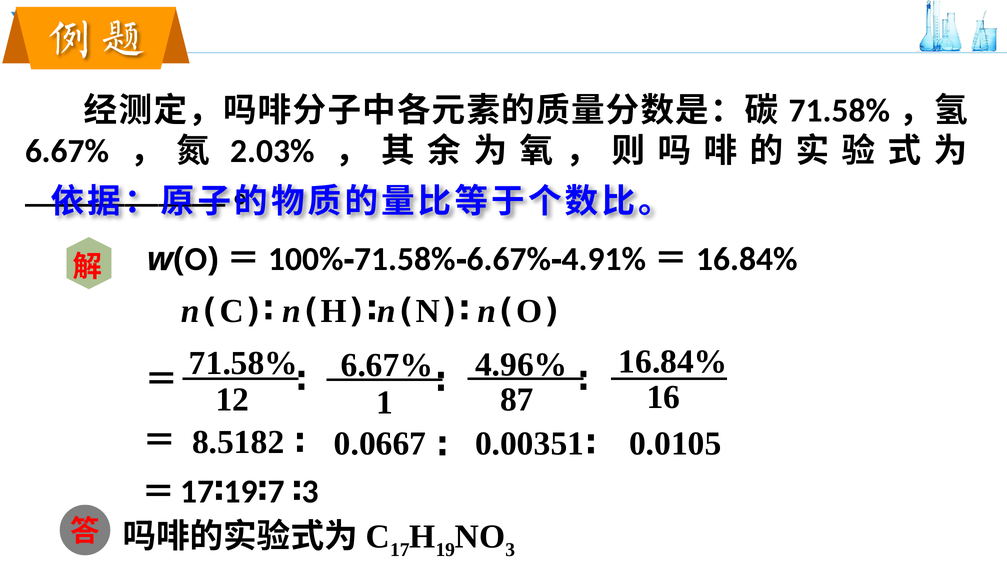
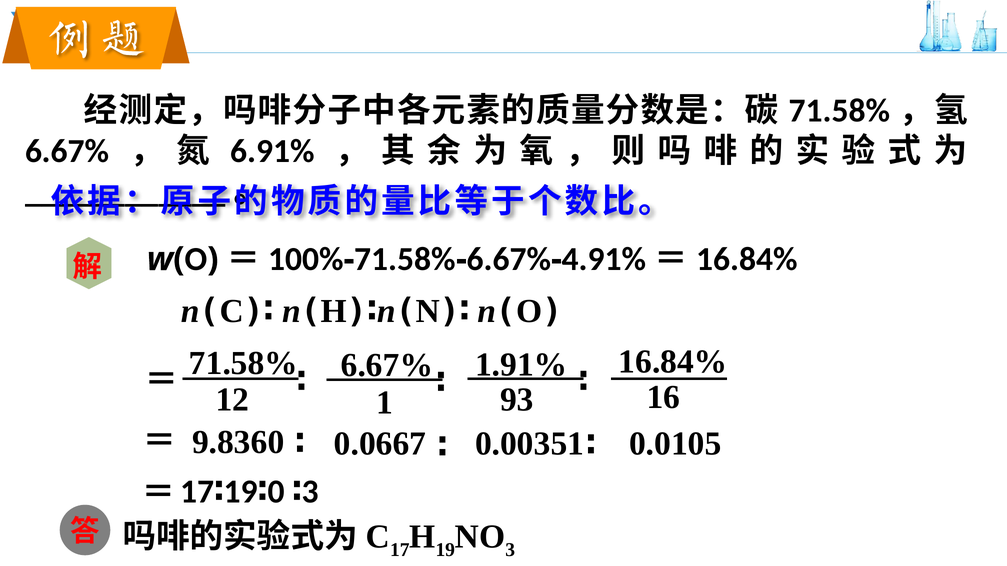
2.03%: 2.03% -> 6.91% (272, 151)
4.96%: 4.96% -> 1.91% (521, 365)
87: 87 -> 93 (517, 400)
8.5182: 8.5182 -> 9.8360 (238, 443)
7: 7 -> 0 (276, 492)
